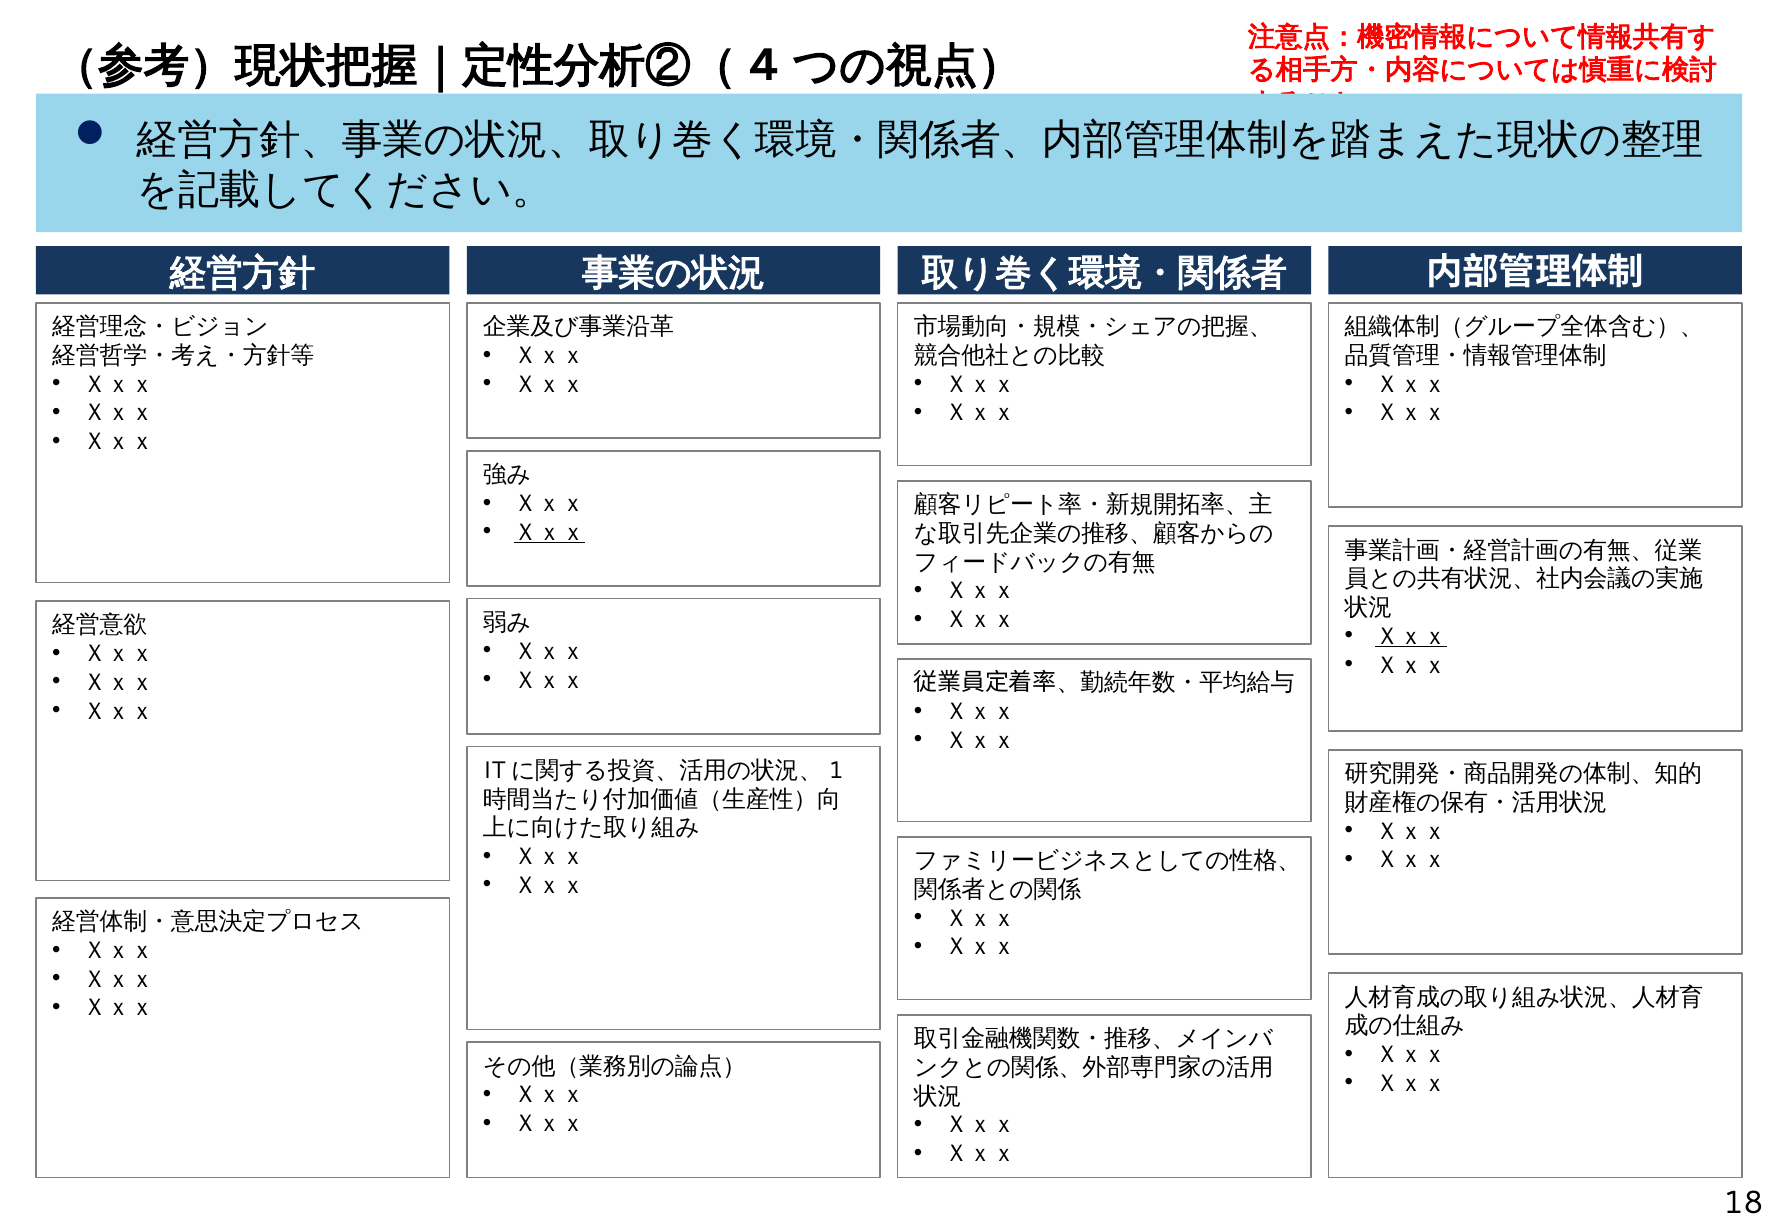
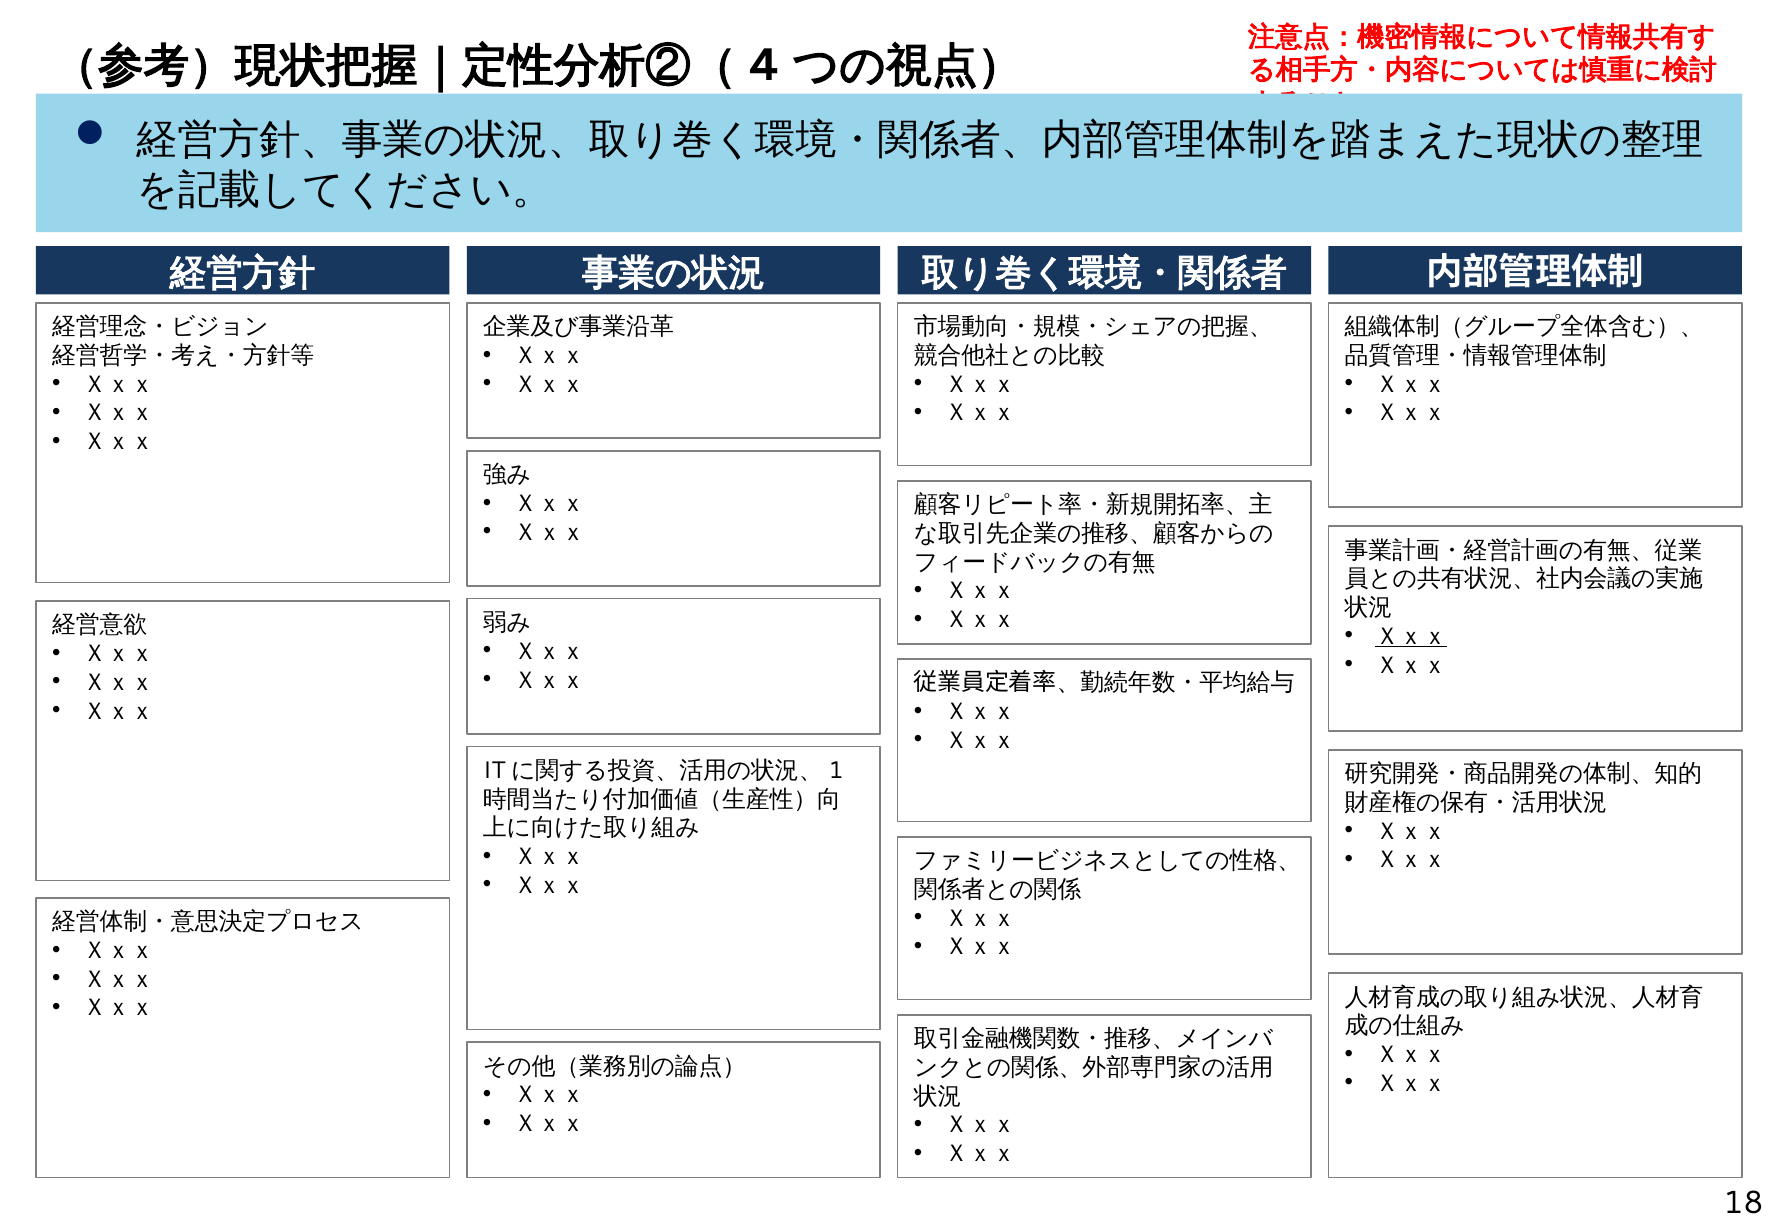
Ｘｘｘ underline: present -> none (549, 532)
